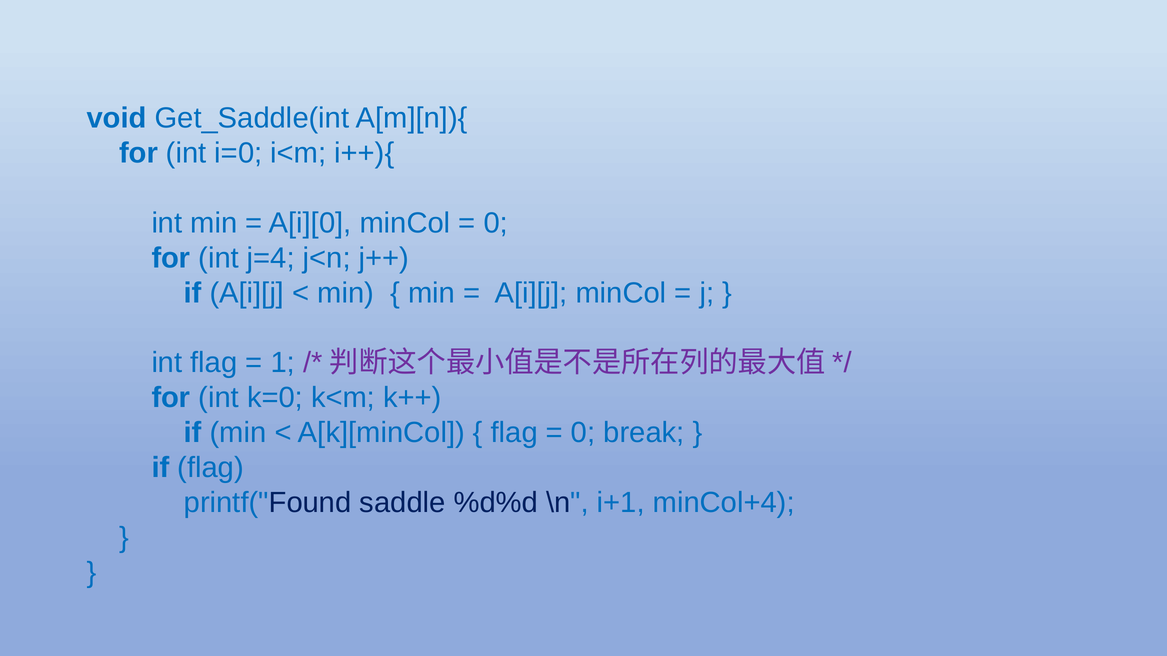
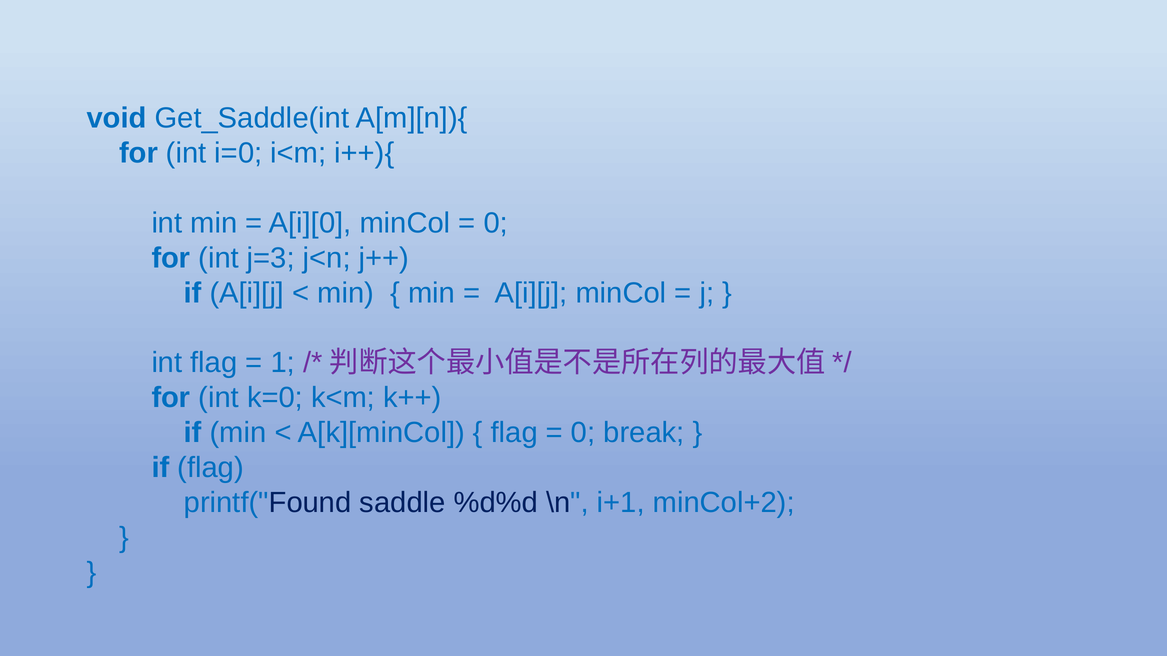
j=4: j=4 -> j=3 (271, 258)
minCol+4: minCol+4 -> minCol+2 (724, 503)
